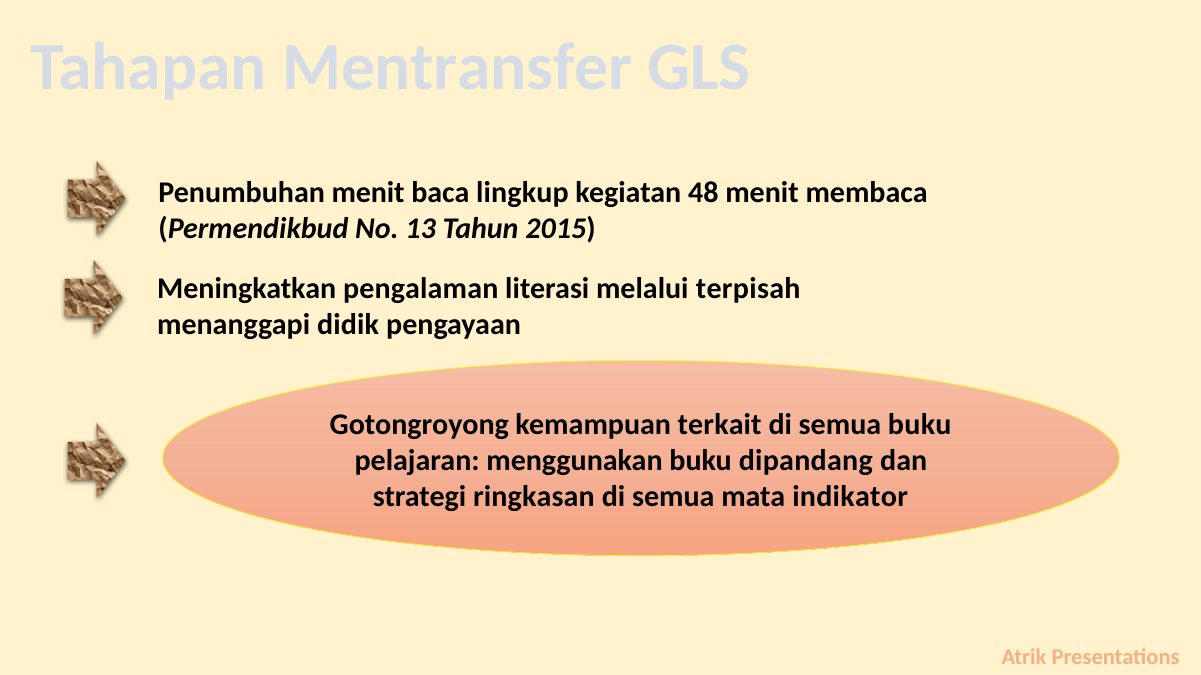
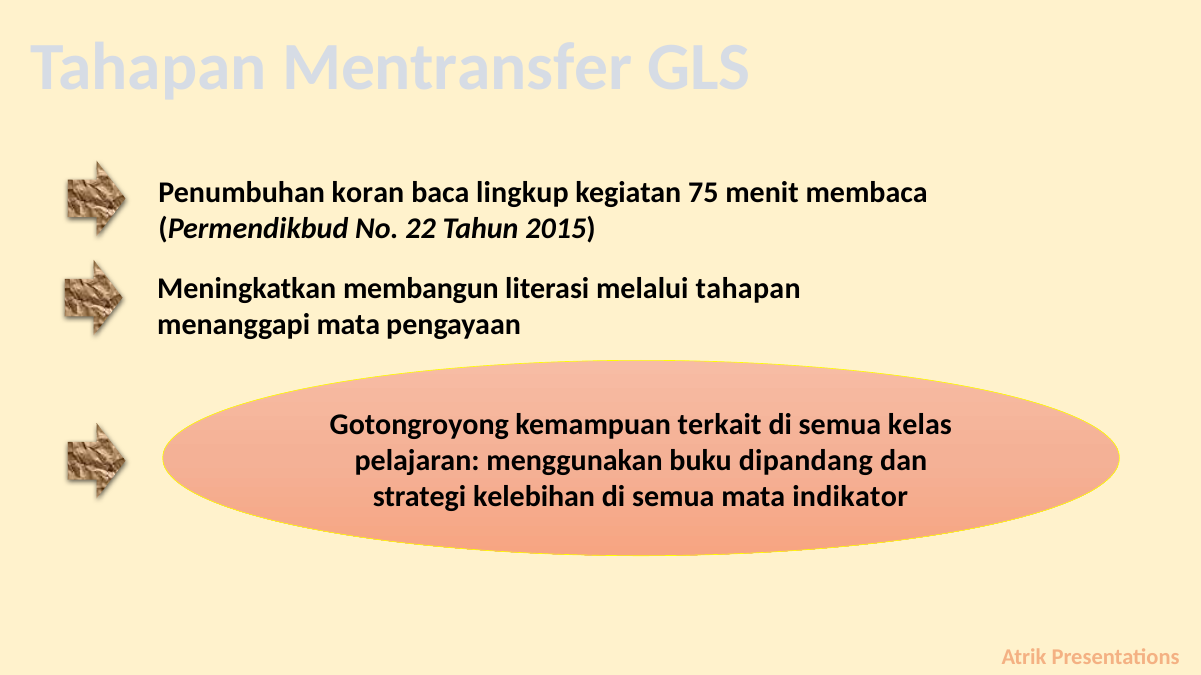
menit: menit -> koran (368, 193)
48: 48 -> 75 (703, 193)
13: 13 -> 22 (421, 229)
pengalaman: pengalaman -> membangun (421, 289)
melalui terpisah: terpisah -> tahapan (748, 289)
didik: didik -> mata (348, 325)
semua buku: buku -> kelas (920, 424)
ringkasan: ringkasan -> kelebihan (534, 497)
